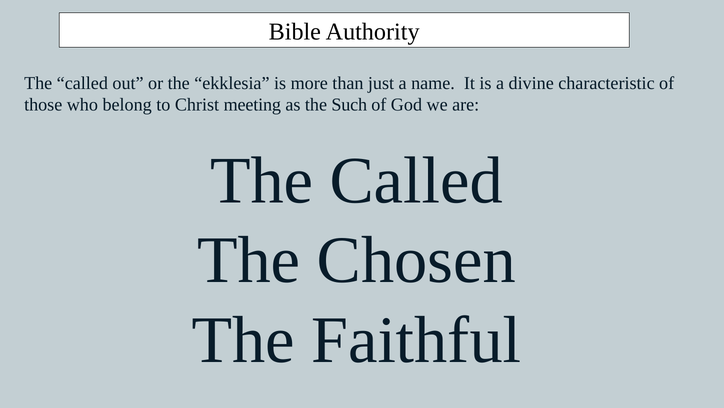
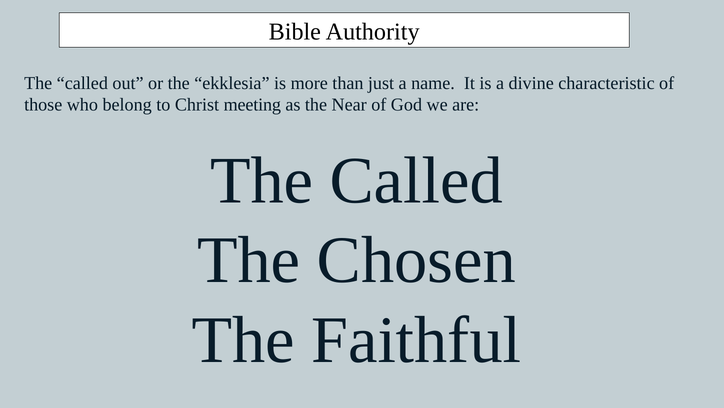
Such: Such -> Near (349, 105)
